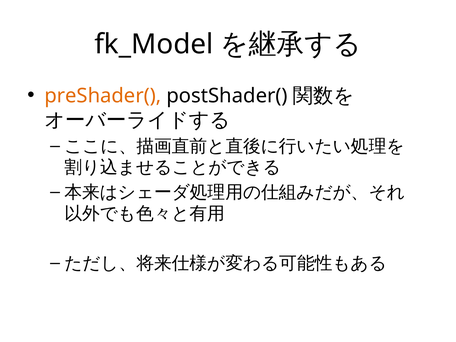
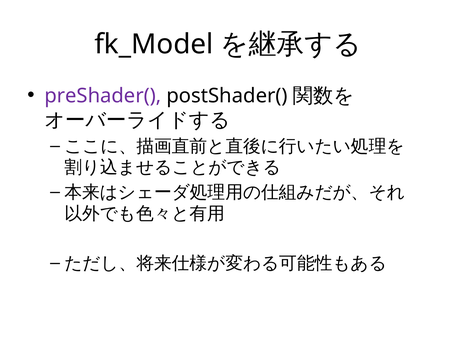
preShader( colour: orange -> purple (103, 96)
